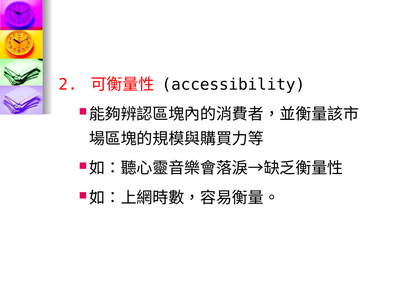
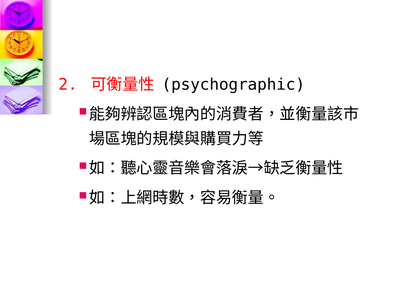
accessibility: accessibility -> psychographic (233, 85)
